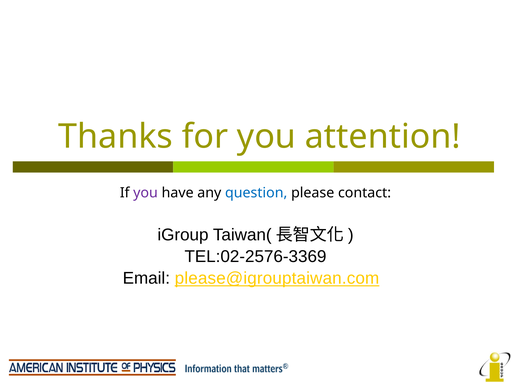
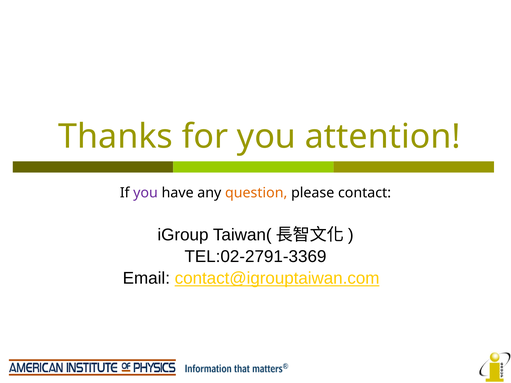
question colour: blue -> orange (256, 193)
TEL:02-2576-3369: TEL:02-2576-3369 -> TEL:02-2791-3369 (255, 257)
please@igrouptaiwan.com: please@igrouptaiwan.com -> contact@igrouptaiwan.com (277, 279)
